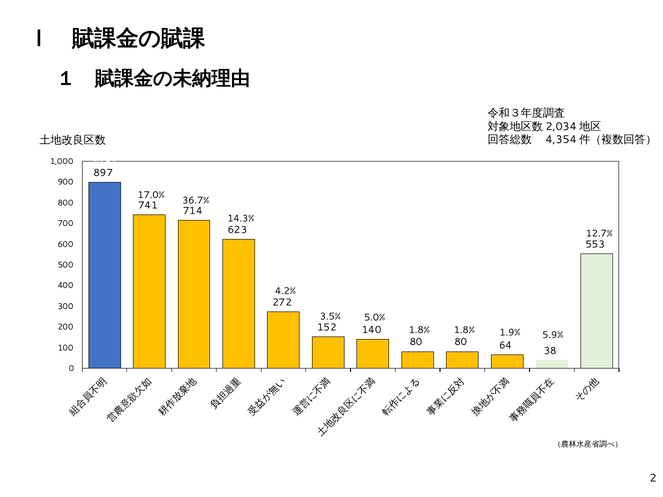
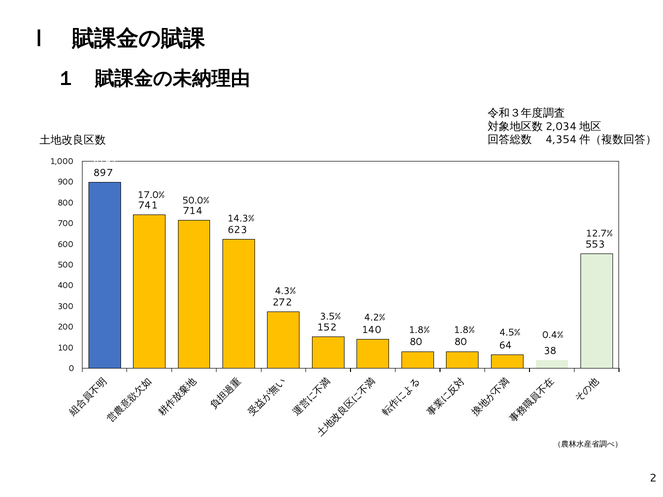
36.7%: 36.7% -> 50.0% (196, 200)
4.2%: 4.2% -> 4.3% (285, 291)
5.0%: 5.0% -> 4.2% (375, 318)
1.9%: 1.9% -> 4.5% (510, 333)
5.9%: 5.9% -> 0.4% (553, 335)
